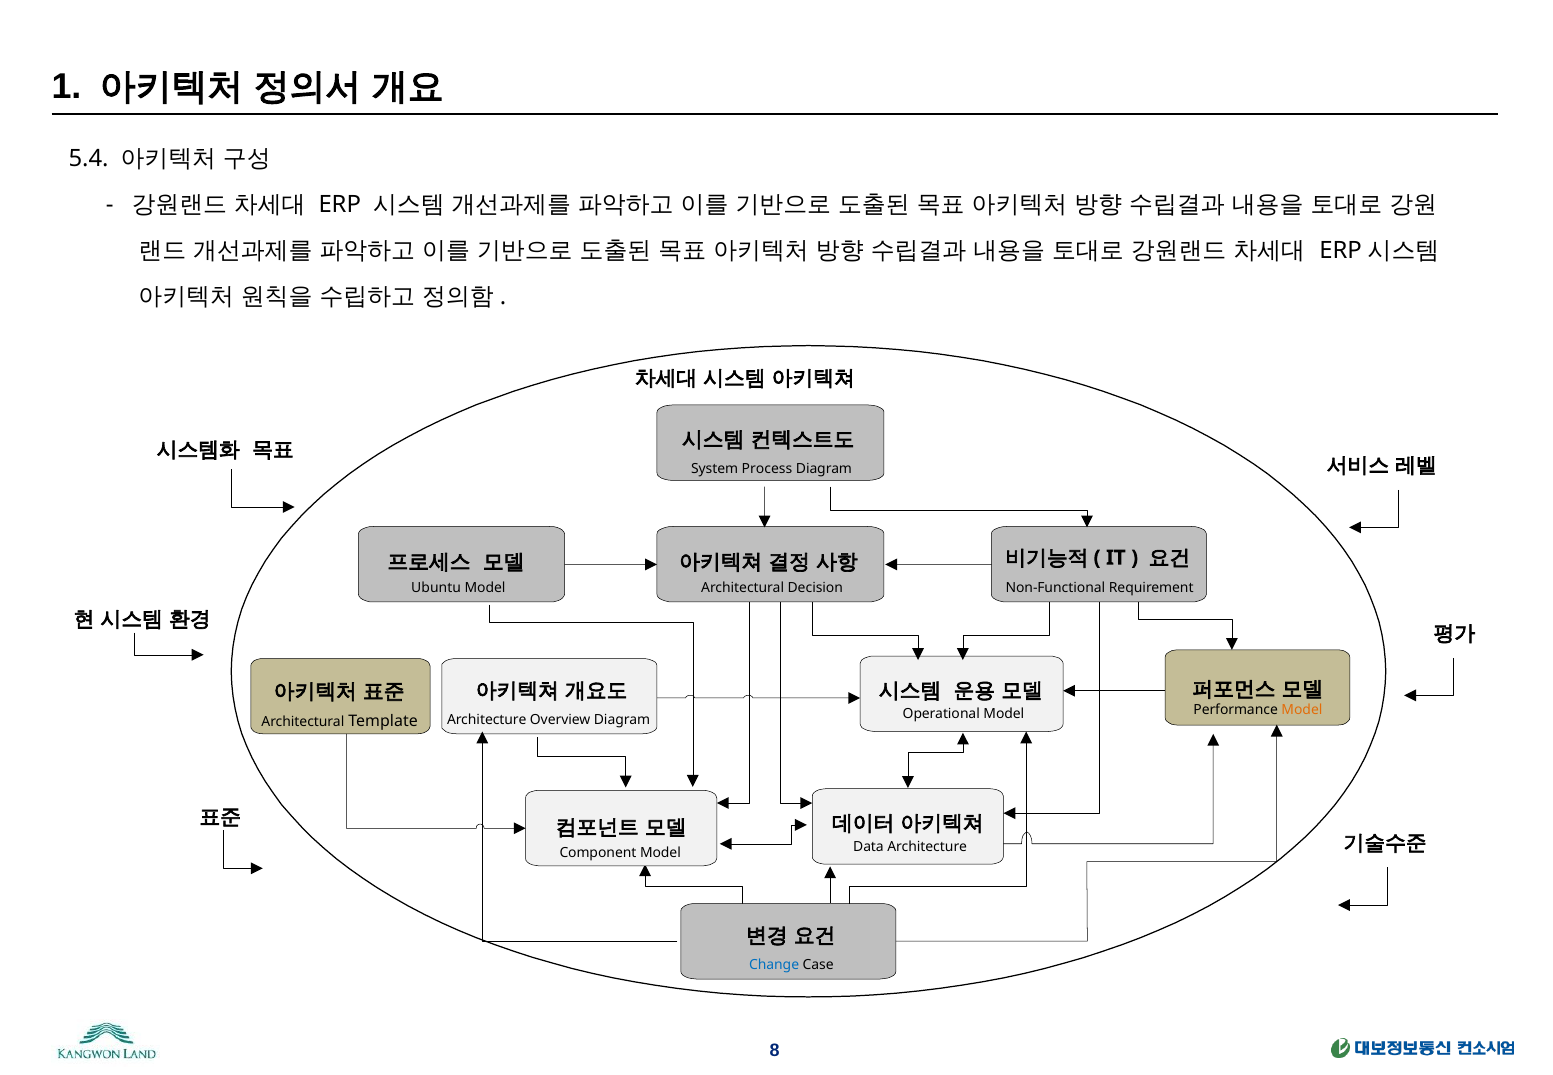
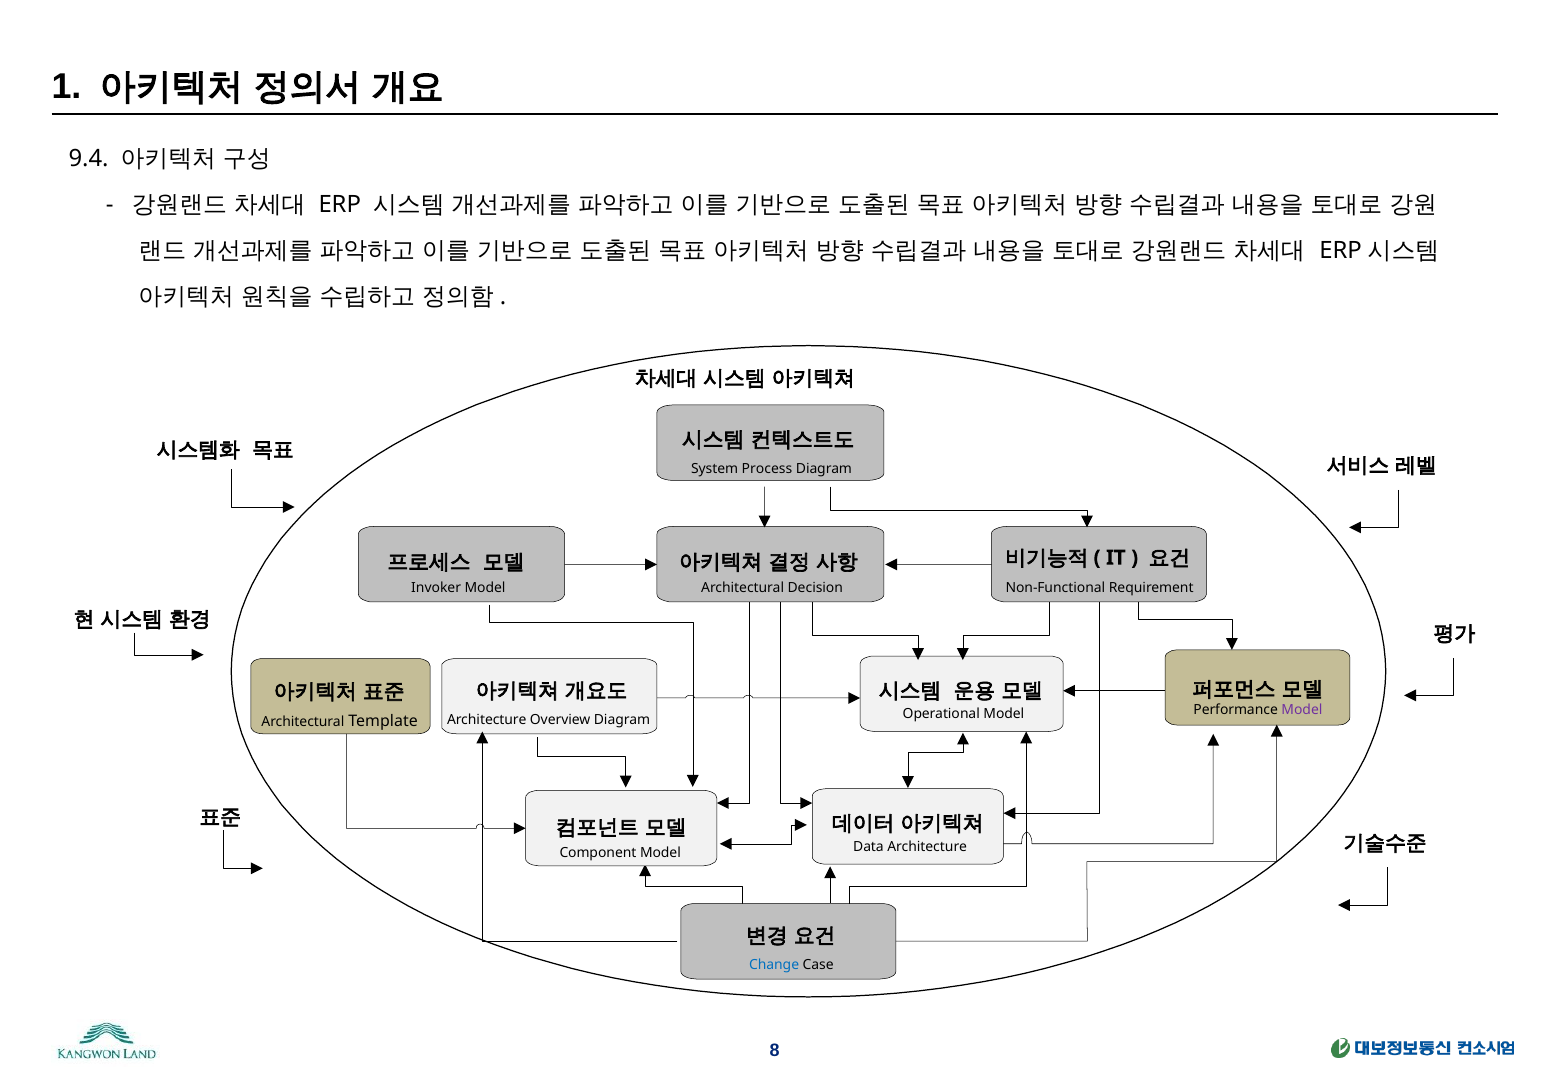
5.4: 5.4 -> 9.4 (89, 159)
Ubuntu: Ubuntu -> Invoker (436, 588)
Model colour: orange -> purple (1302, 710)
